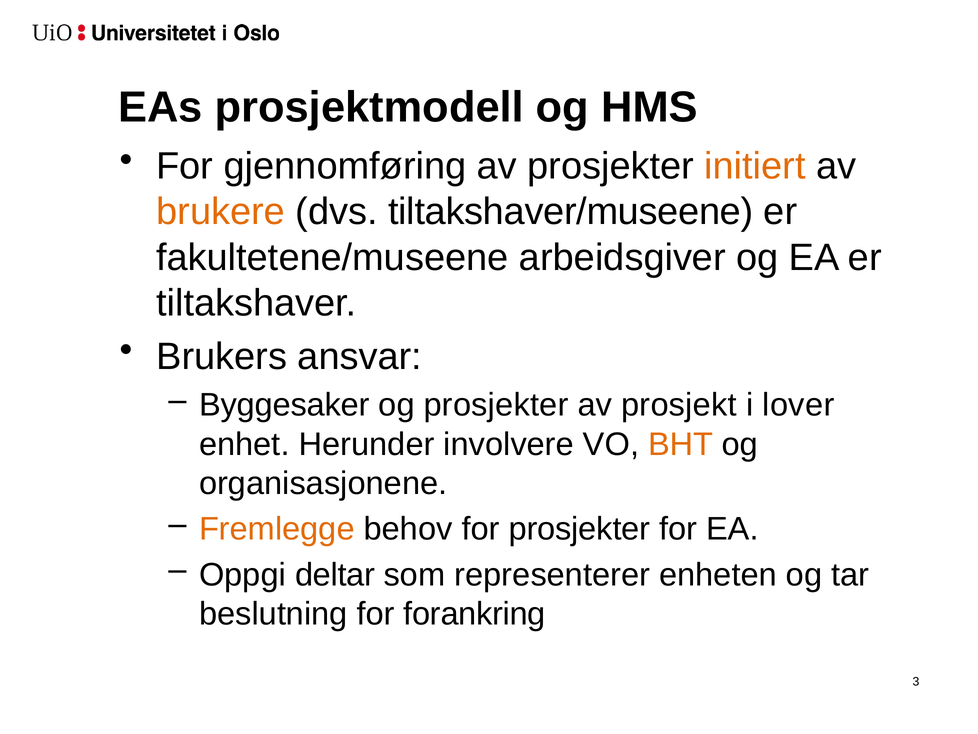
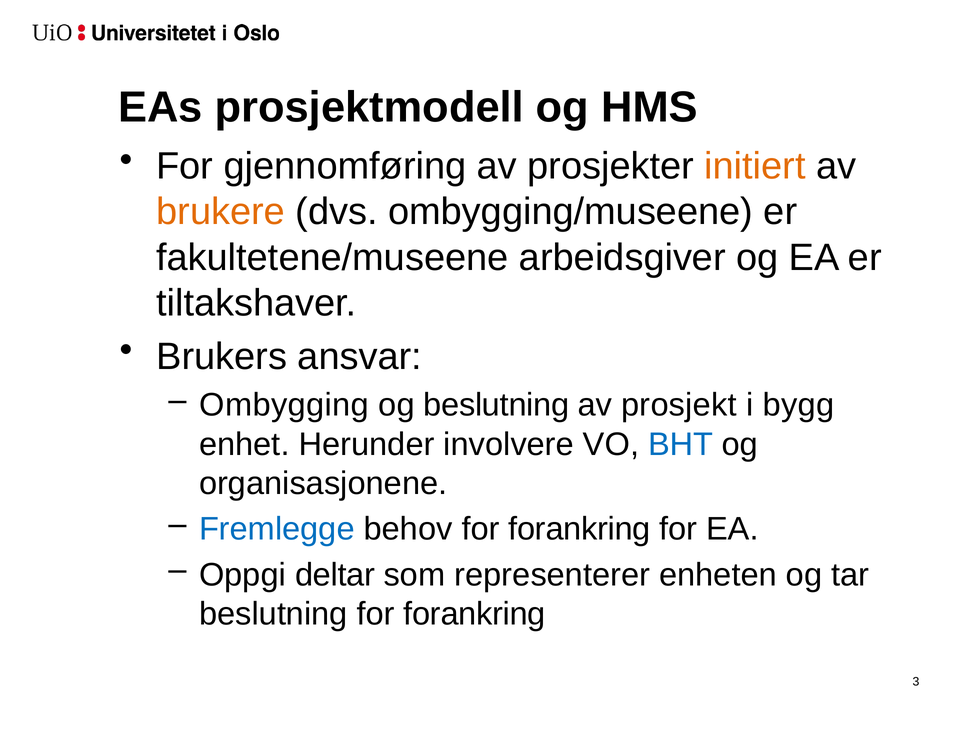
tiltakshaver/museene: tiltakshaver/museene -> ombygging/museene (571, 212)
Byggesaker: Byggesaker -> Ombygging (284, 405)
og prosjekter: prosjekter -> beslutning (496, 405)
lover: lover -> bygg (798, 405)
BHT colour: orange -> blue (681, 444)
Fremlegge colour: orange -> blue (277, 529)
behov for prosjekter: prosjekter -> forankring (579, 529)
